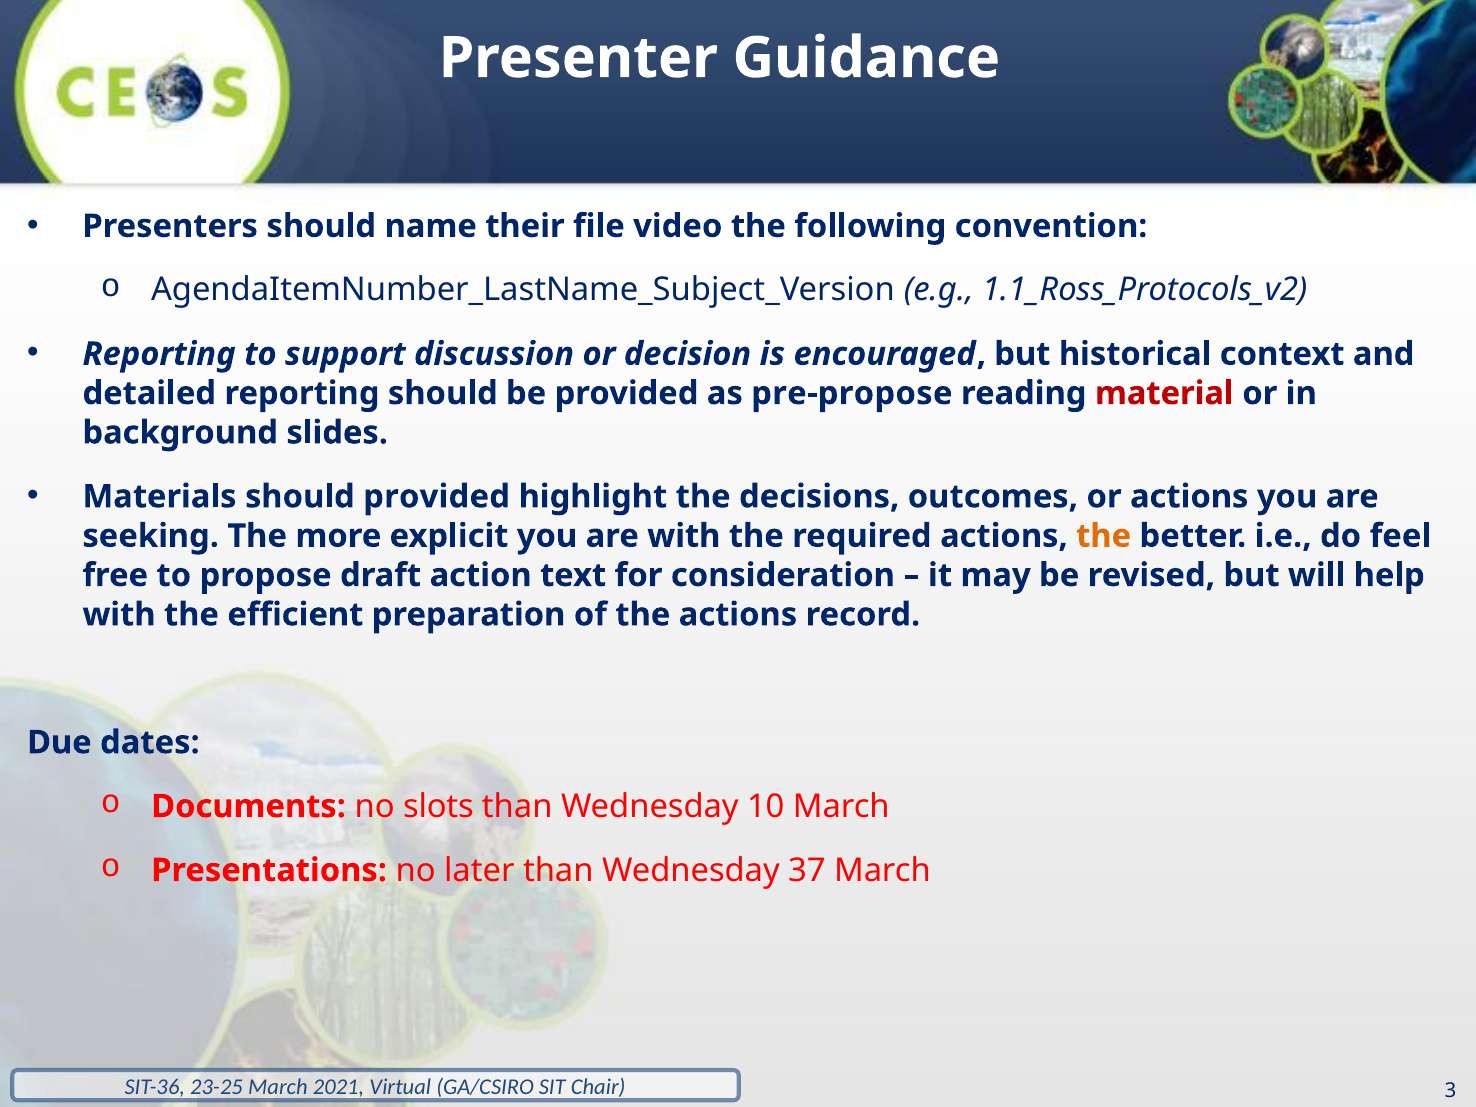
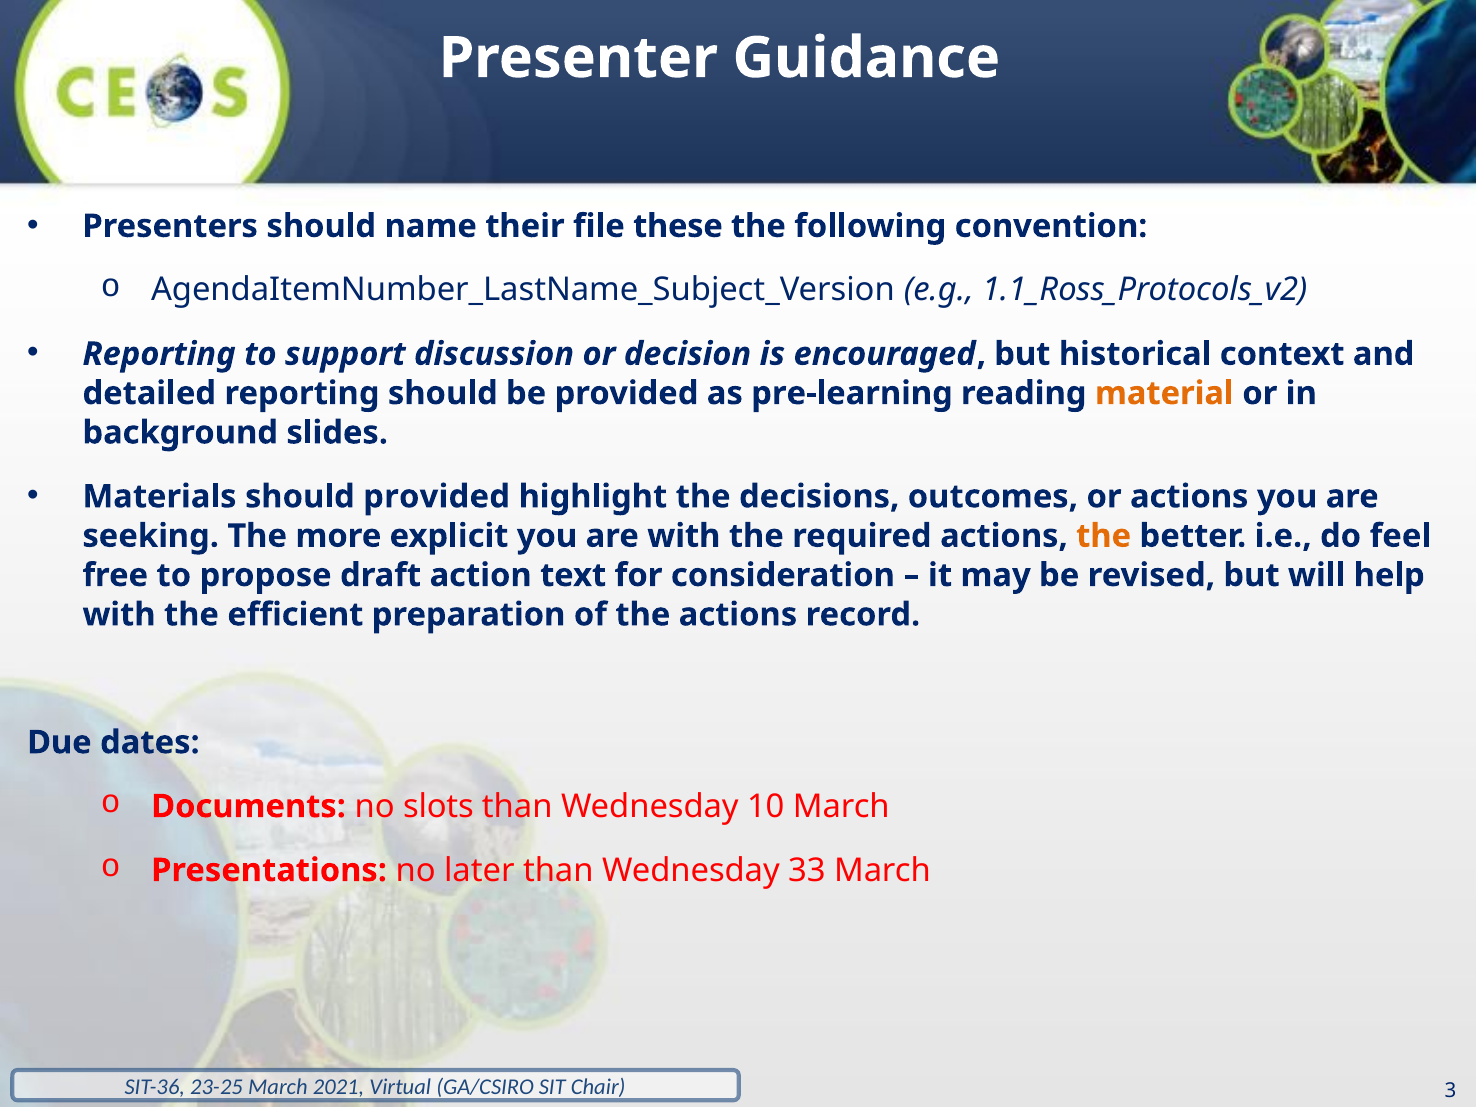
video: video -> these (678, 226)
pre-propose: pre-propose -> pre-learning (852, 393)
material colour: red -> orange (1164, 393)
37: 37 -> 33 (807, 870)
